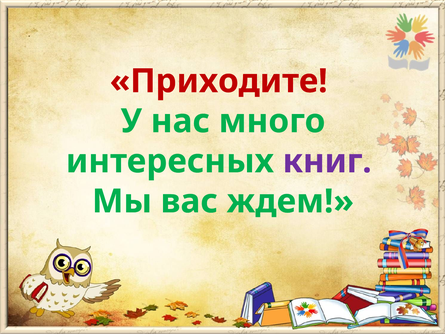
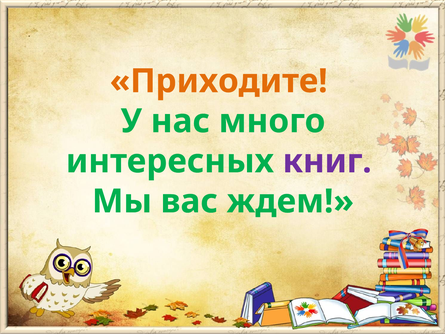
Приходите colour: red -> orange (219, 81)
